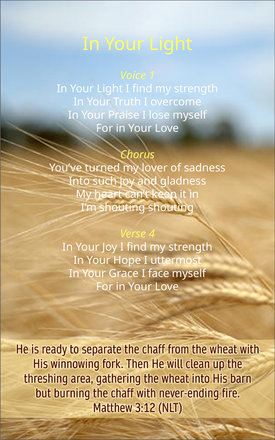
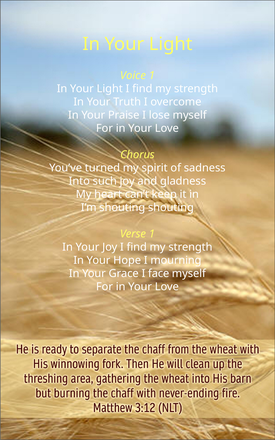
lover: lover -> spirit (155, 168)
Verse 4: 4 -> 1 (152, 234)
uttermost: uttermost -> mourning (176, 260)
